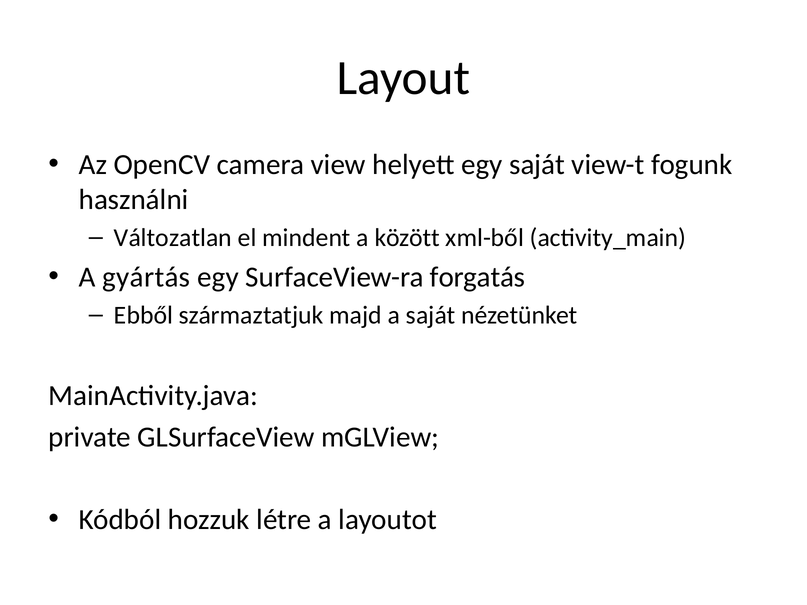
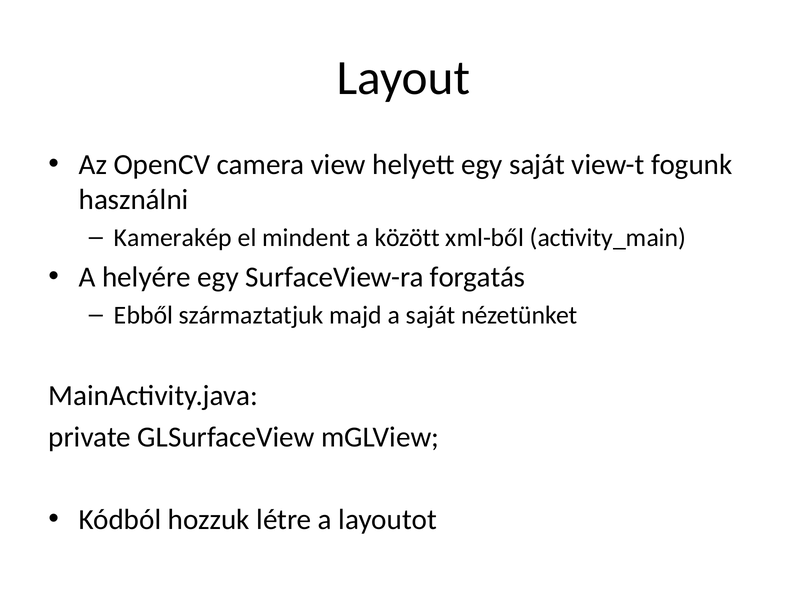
Változatlan: Változatlan -> Kamerakép (173, 238)
gyártás: gyártás -> helyére (146, 277)
